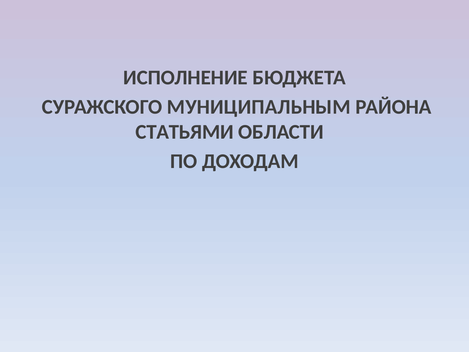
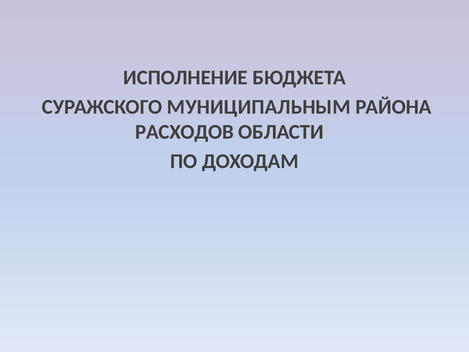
СТАТЬЯМИ: СТАТЬЯМИ -> РАСХОДОВ (185, 132)
